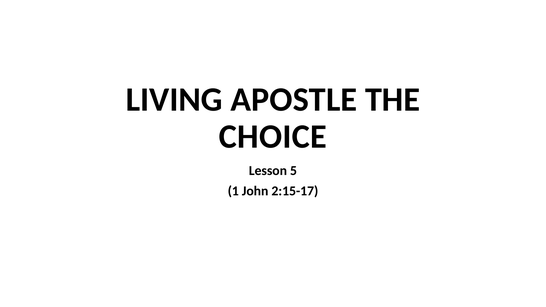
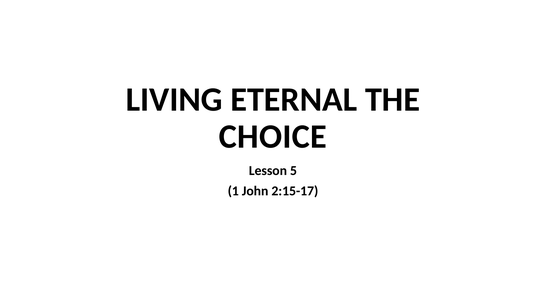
APOSTLE: APOSTLE -> ETERNAL (294, 100)
